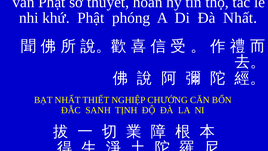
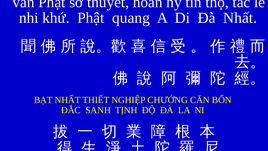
phóng: phóng -> quang (131, 18)
